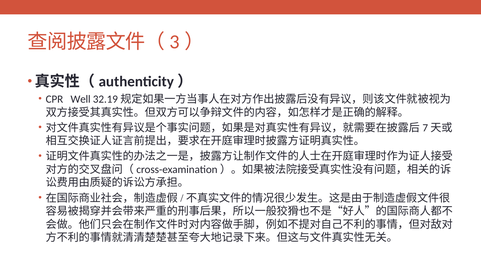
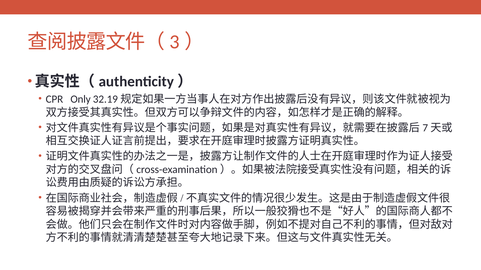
Well: Well -> Only (81, 99)
